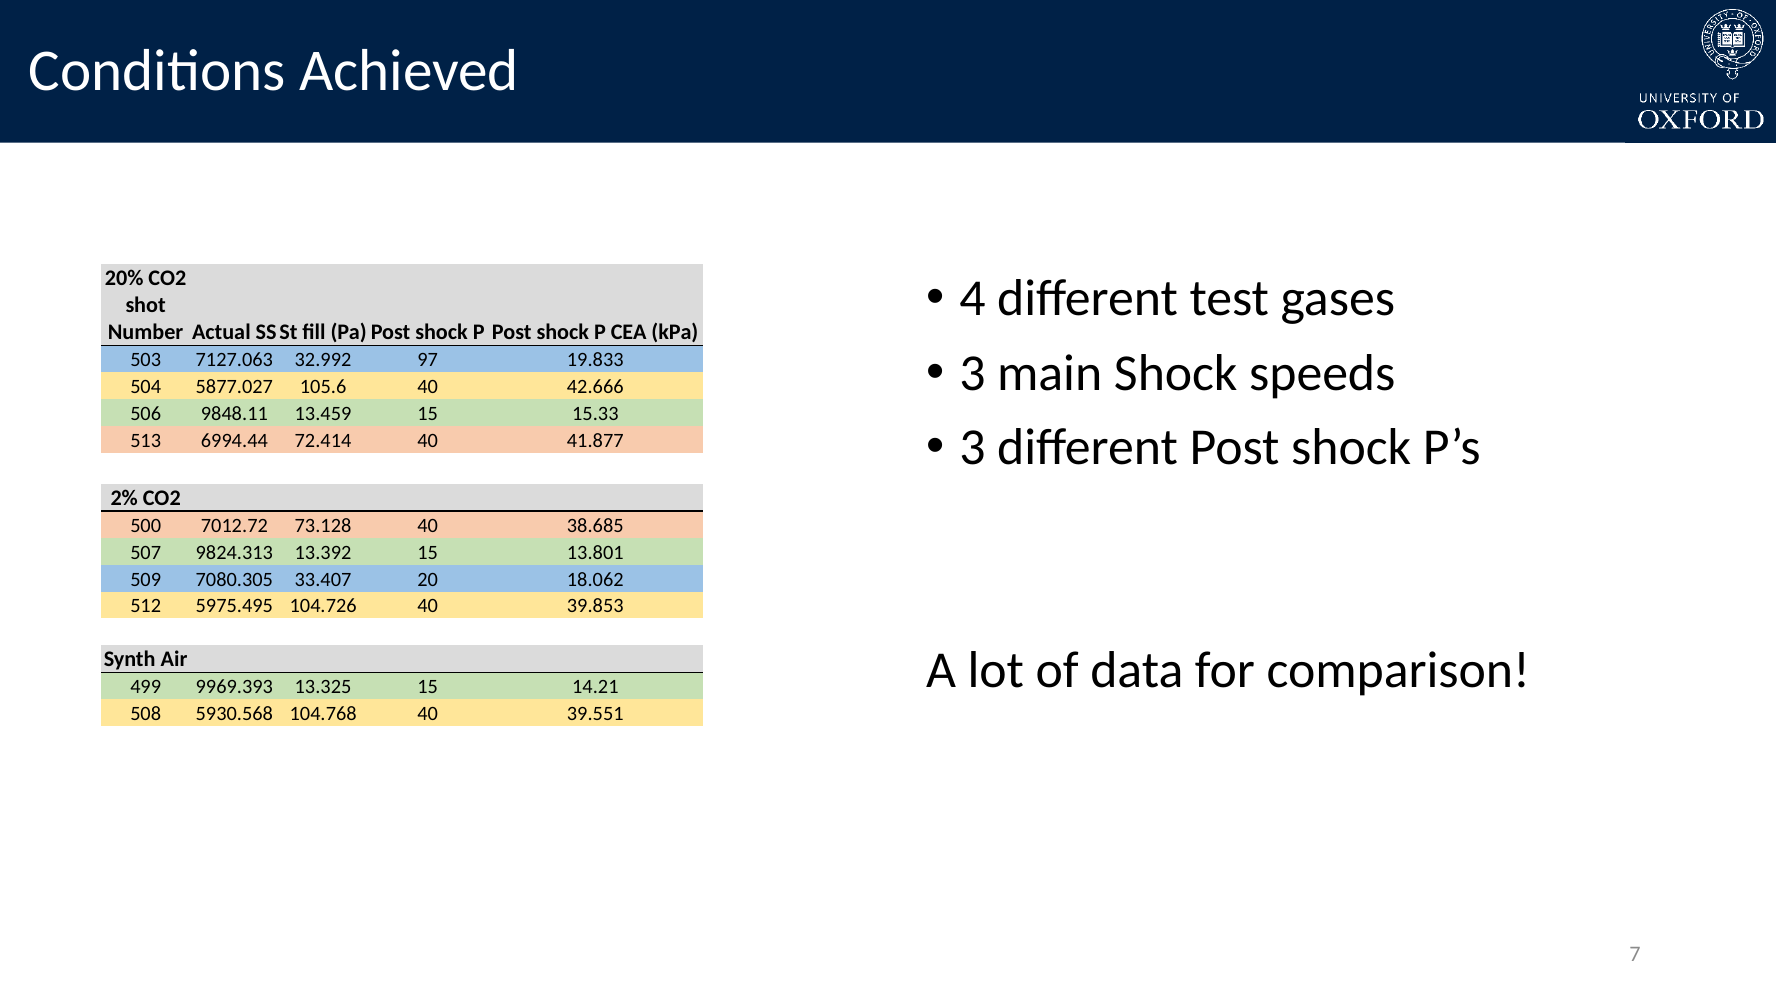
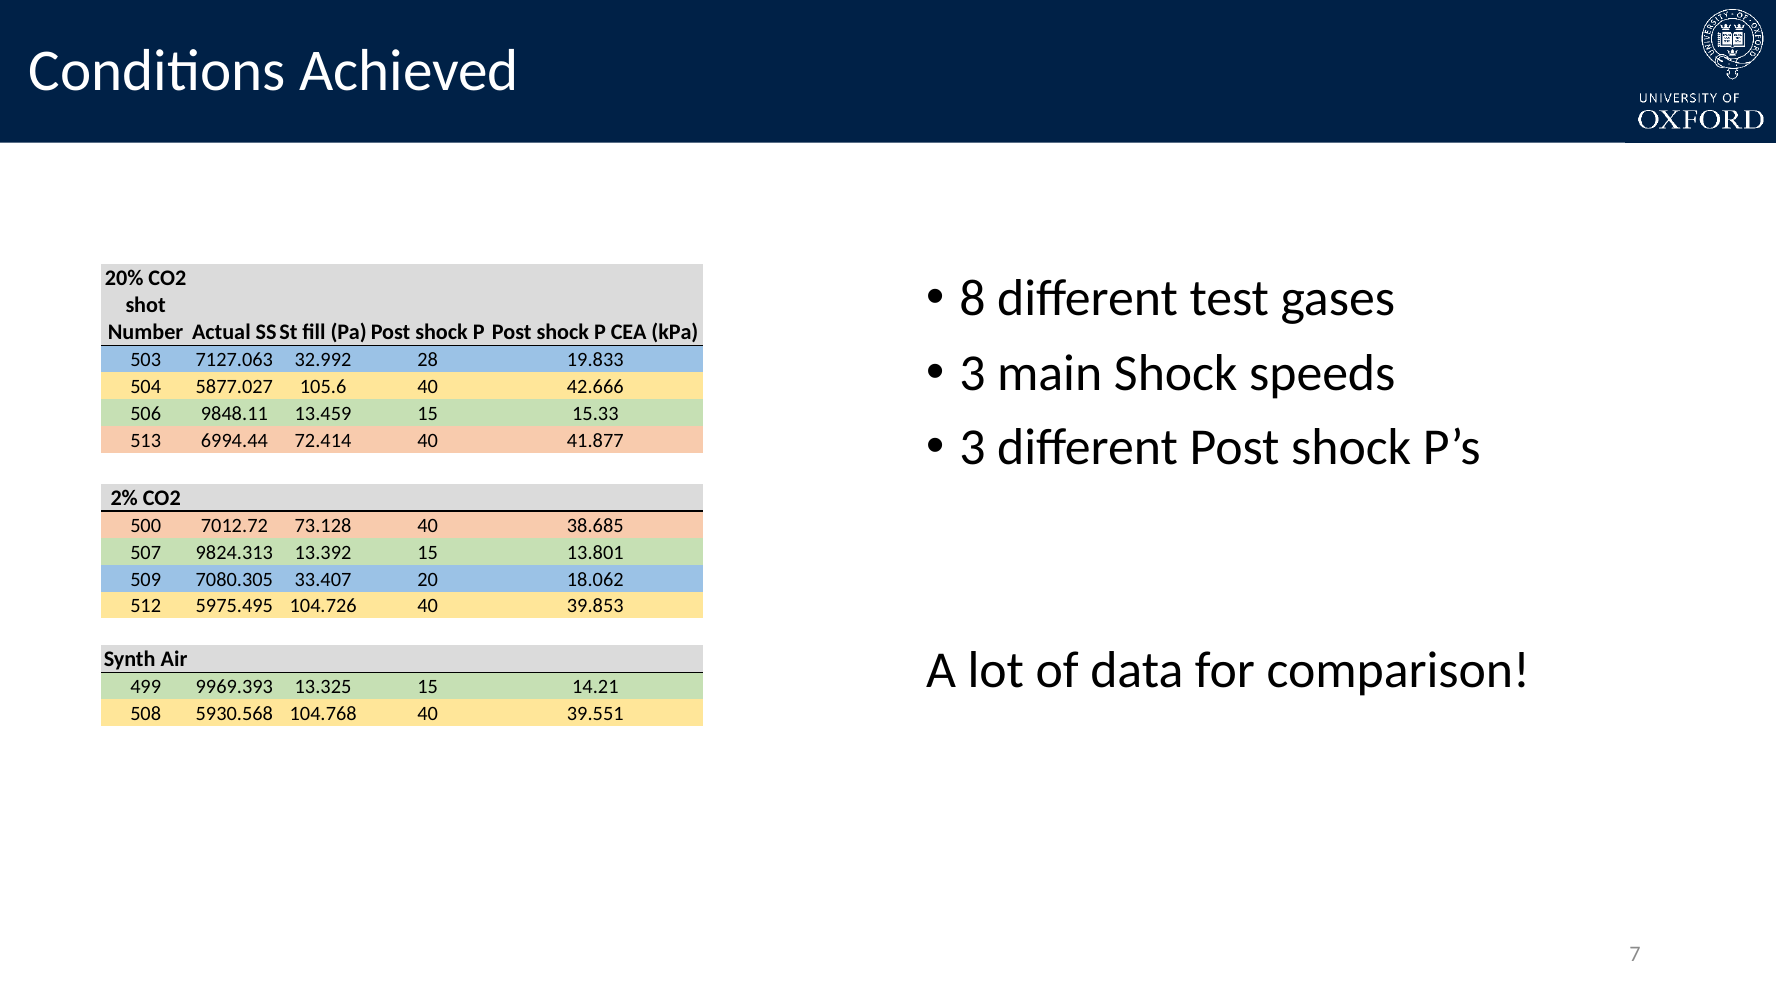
4: 4 -> 8 (972, 299)
97: 97 -> 28 (428, 360)
